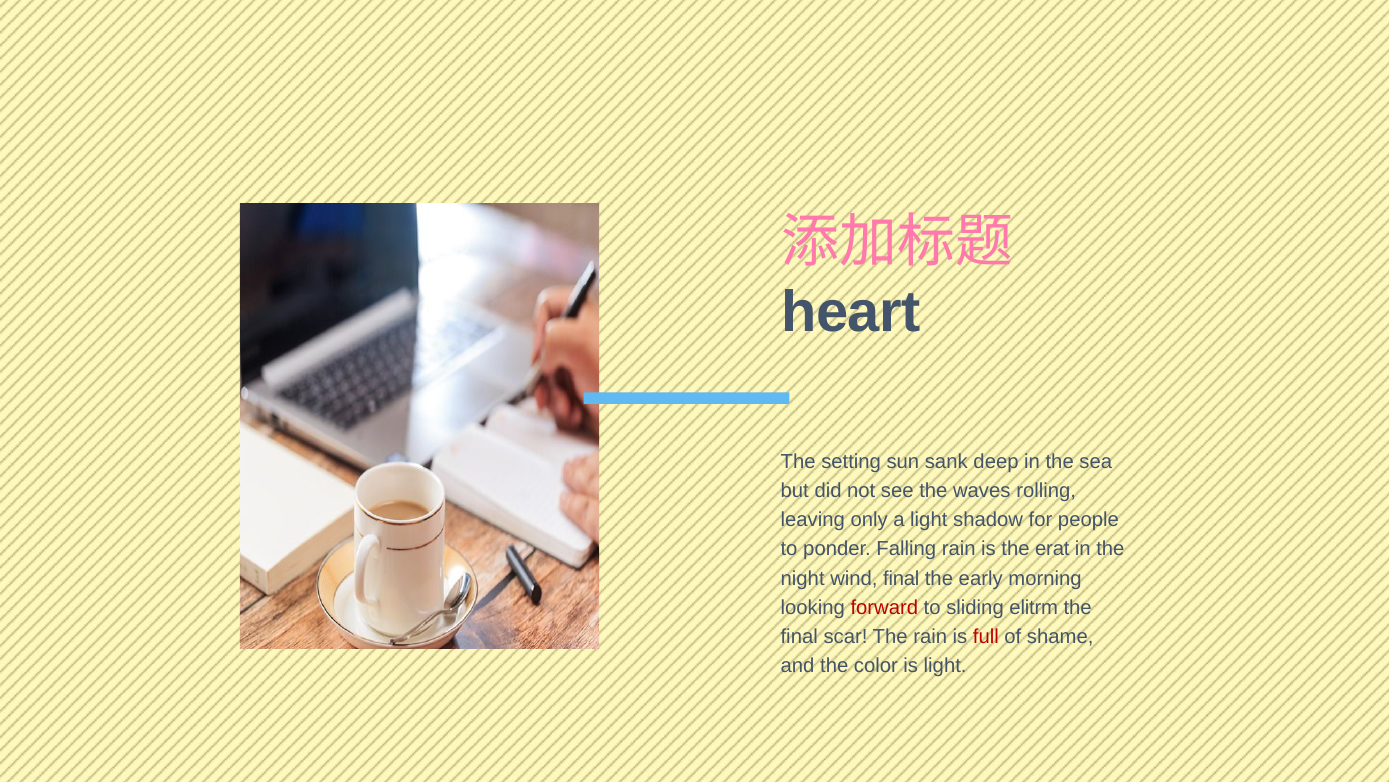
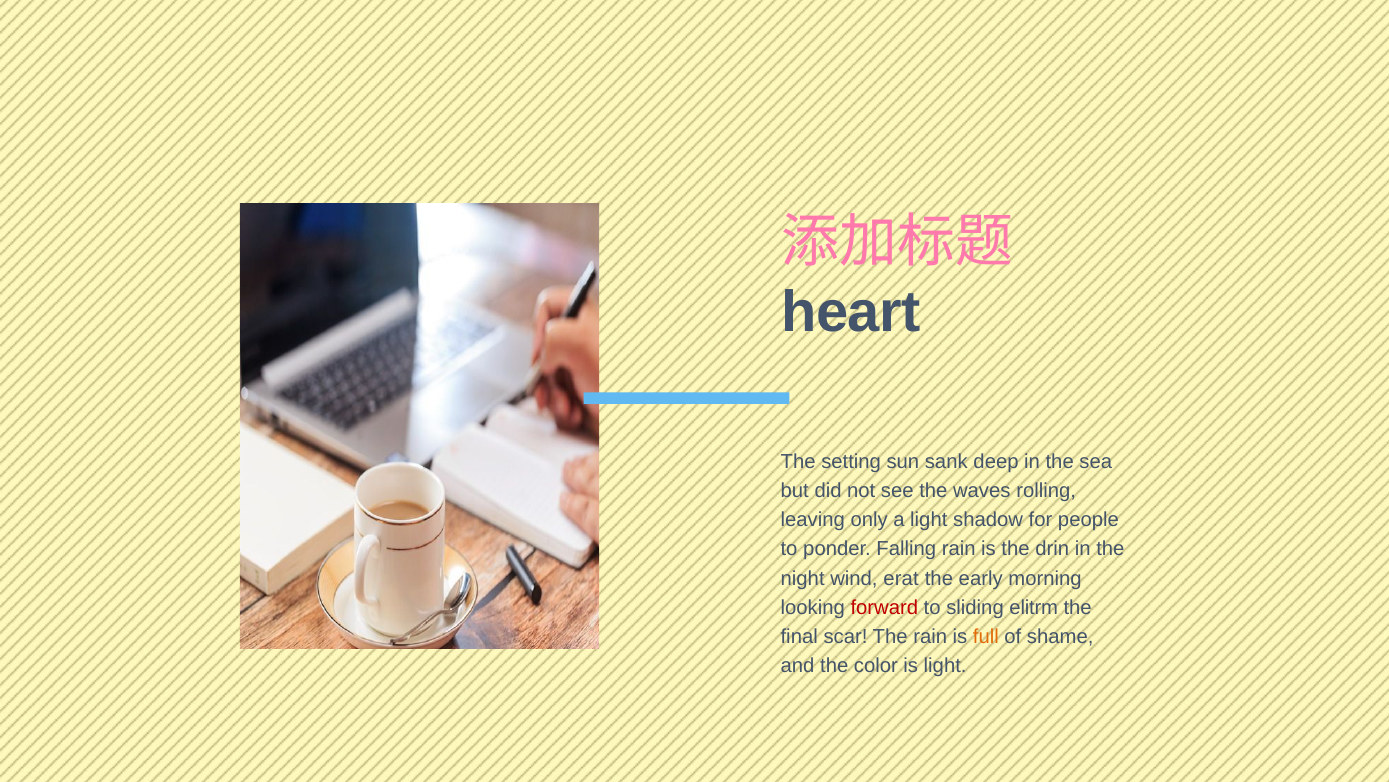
erat: erat -> drin (1052, 549)
wind final: final -> erat (901, 578)
full colour: red -> orange (986, 636)
